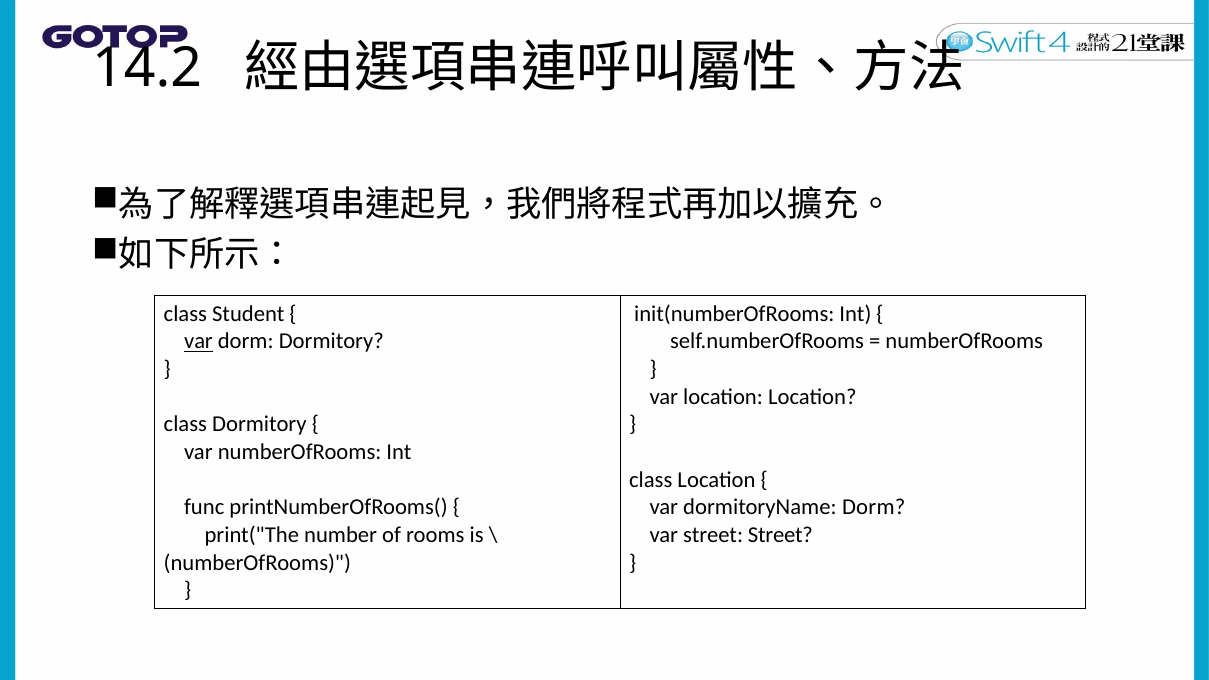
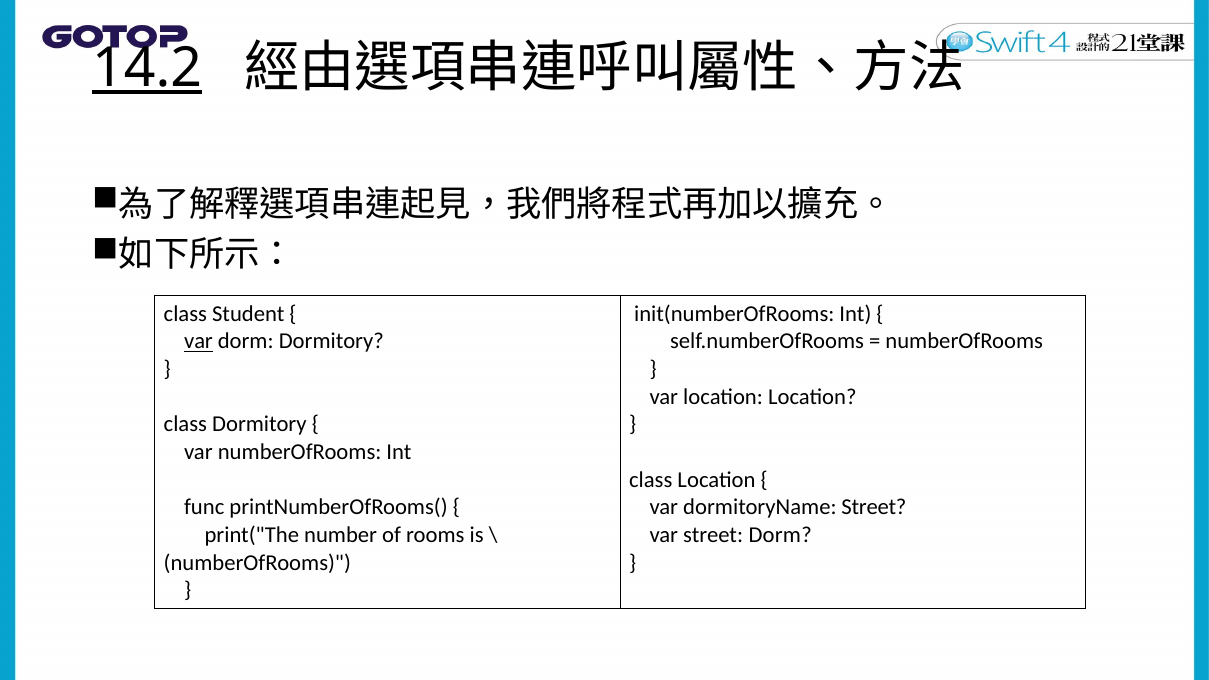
14.2 underline: none -> present (147, 68)
dormitoryName Dorm: Dorm -> Street (874, 508)
street Street: Street -> Dorm (780, 535)
